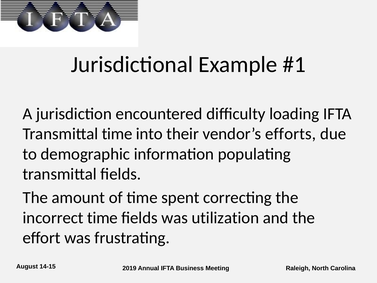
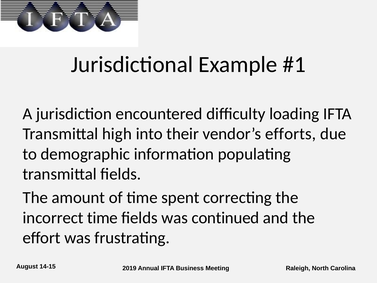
Transmittal time: time -> high (117, 134)
utilization: utilization -> continued (225, 218)
